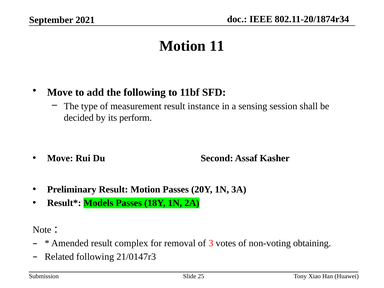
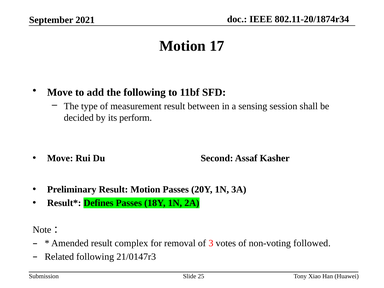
11: 11 -> 17 (217, 46)
instance: instance -> between (204, 106)
Models: Models -> Defines (98, 203)
obtaining: obtaining -> followed (312, 243)
